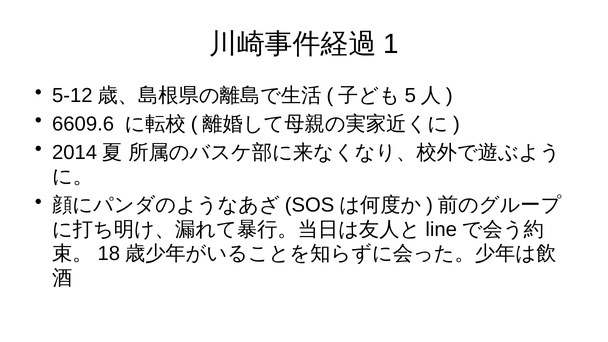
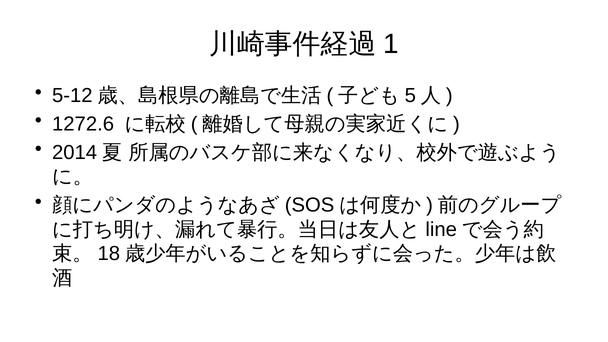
6609.6: 6609.6 -> 1272.6 (83, 124)
